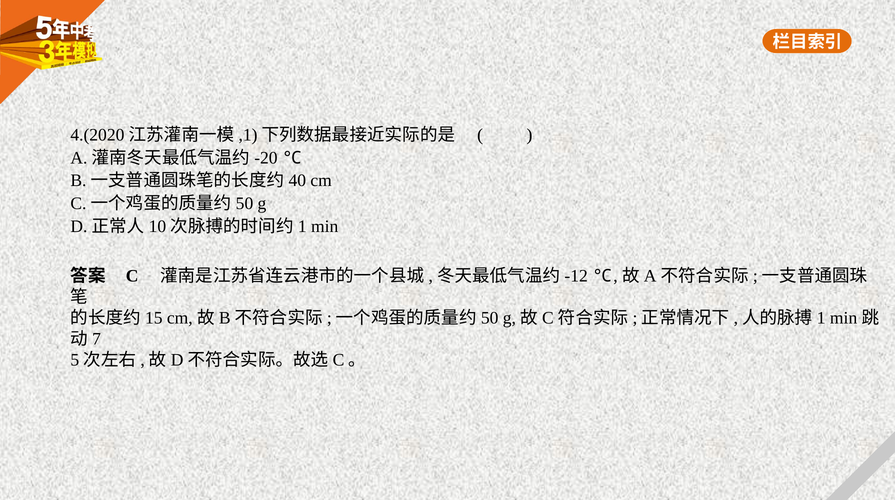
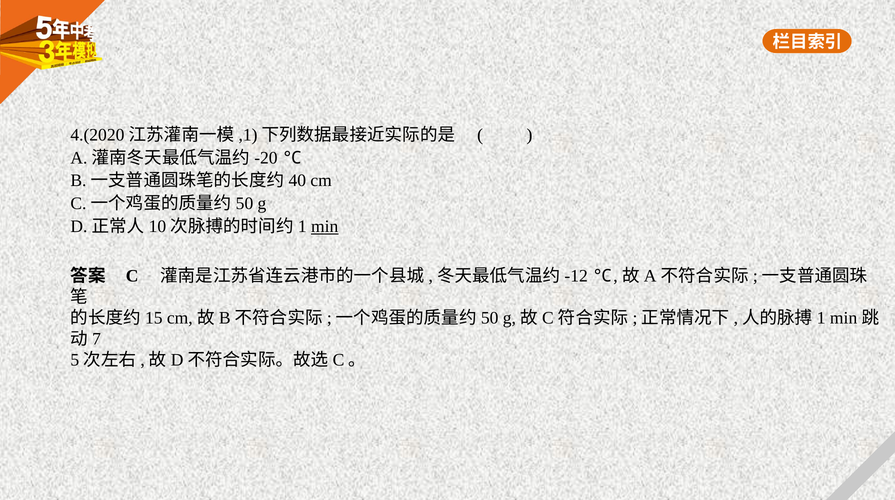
min underline: none -> present (325, 226)
